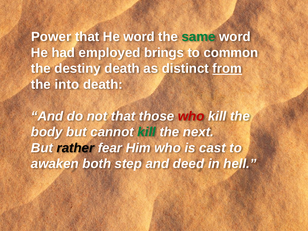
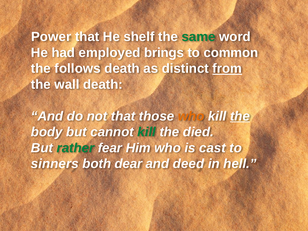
He word: word -> shelf (139, 37)
destiny: destiny -> follows (78, 69)
into: into -> wall (67, 84)
who colour: red -> orange (191, 116)
the underline: none -> present (240, 116)
next: next -> died (198, 132)
rather colour: black -> green (75, 148)
awaken: awaken -> sinners (55, 164)
step: step -> dear (128, 164)
